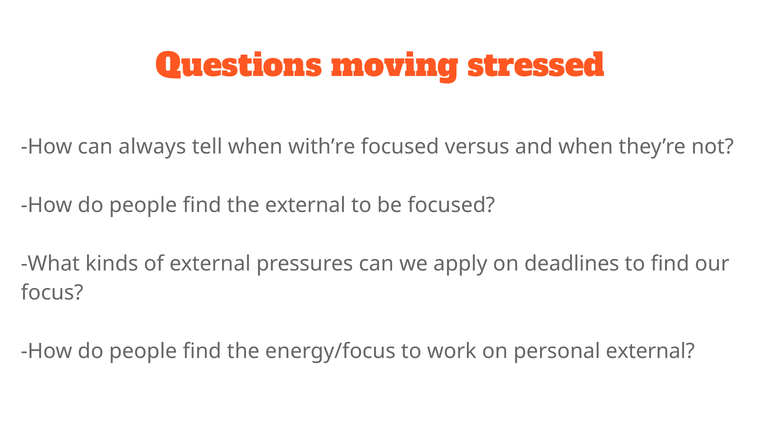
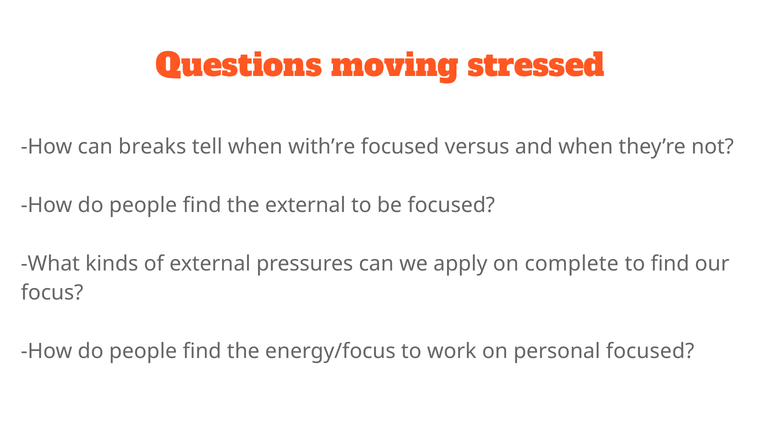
always: always -> breaks (152, 147)
deadlines: deadlines -> complete (572, 263)
personal external: external -> focused (650, 351)
